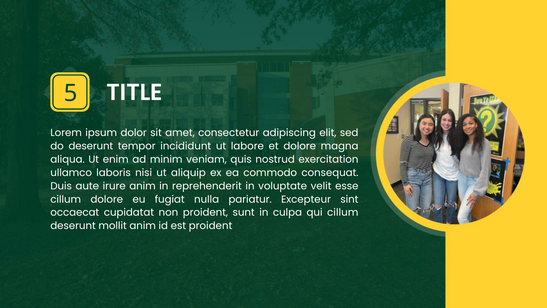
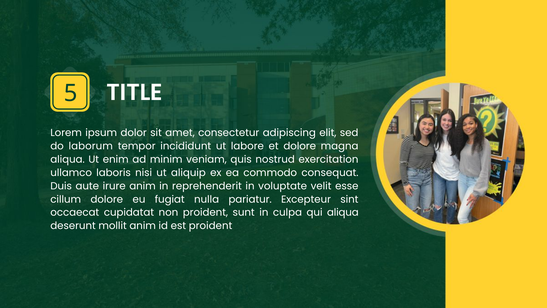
do deserunt: deserunt -> laborum (91, 146)
qui cillum: cillum -> aliqua (343, 212)
